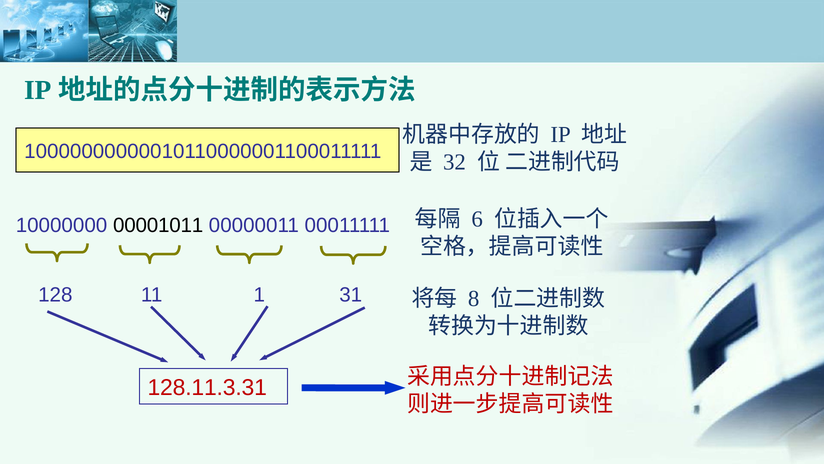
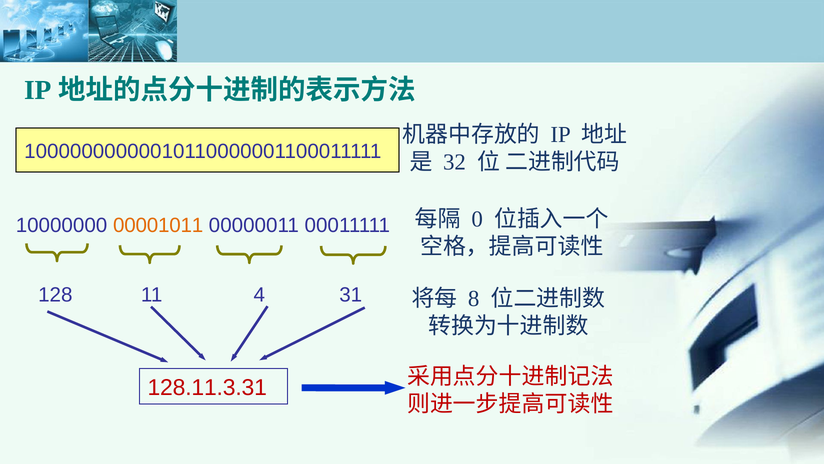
00001011 colour: black -> orange (158, 225)
6: 6 -> 0 (477, 219)
1: 1 -> 4 (259, 294)
